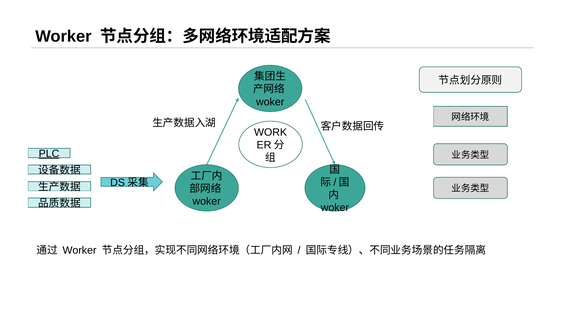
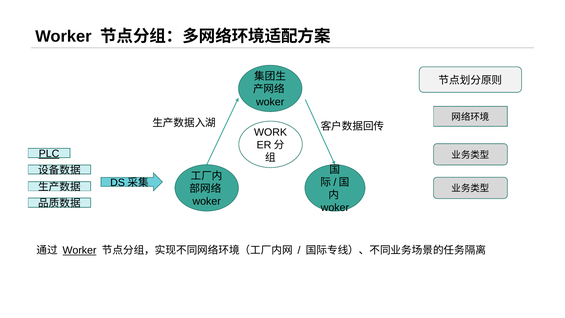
Worker underline: none -> present (80, 250)
